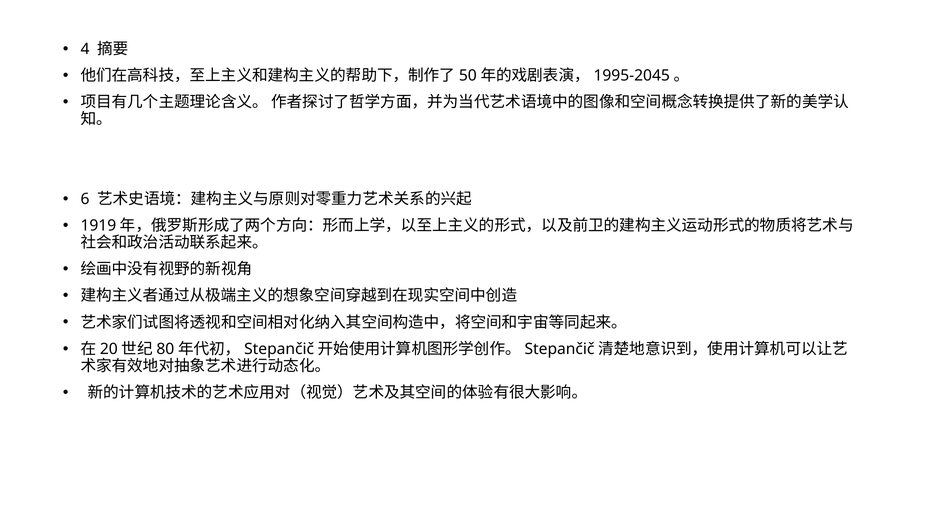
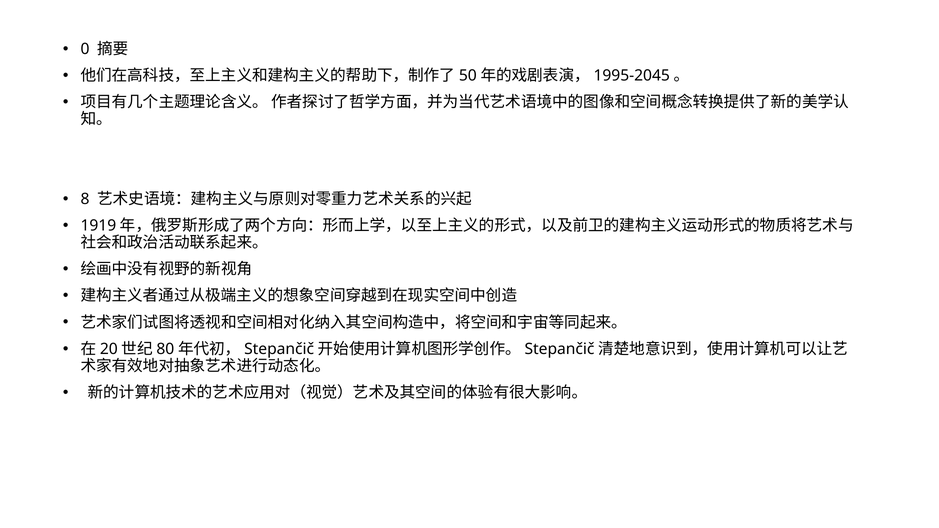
4: 4 -> 0 (85, 49)
6: 6 -> 8 (85, 199)
